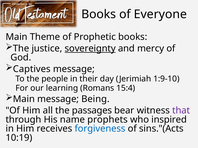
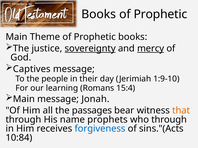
Books of Everyone: Everyone -> Prophetic (160, 14)
mercy underline: none -> present (151, 49)
Being: Being -> Jonah (95, 99)
that colour: purple -> orange (181, 111)
who inspired: inspired -> through (169, 120)
10:19: 10:19 -> 10:84 (19, 138)
